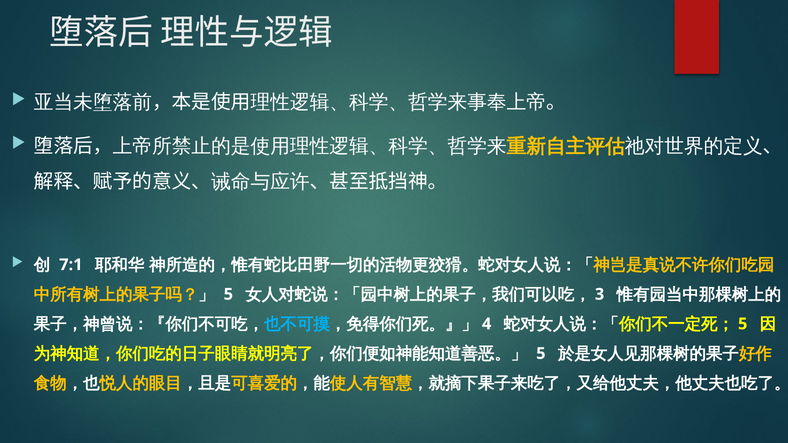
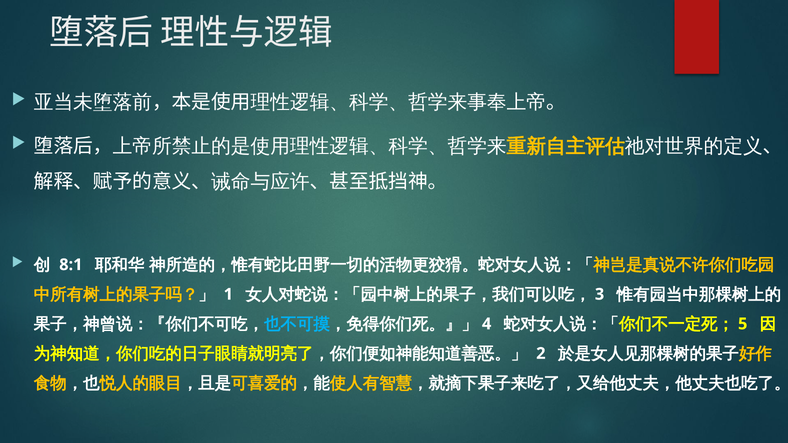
7:1: 7:1 -> 8:1 (71, 265)
5: 5 -> 1 (228, 294)
5: 5 -> 2 (541, 354)
